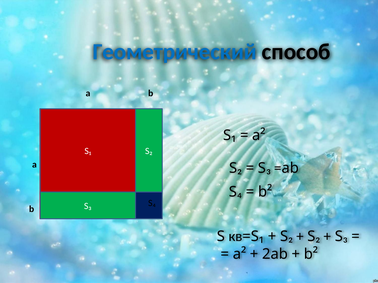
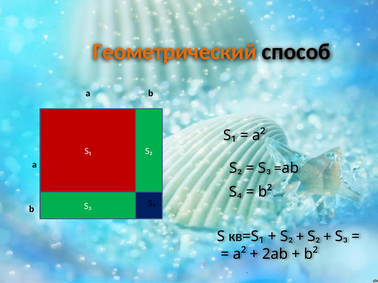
Геометрический colour: blue -> orange (175, 52)
